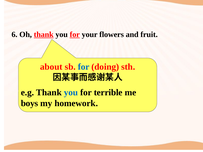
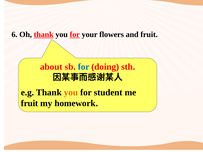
you colour: blue -> orange (71, 93)
terrible: terrible -> student (108, 93)
boys: boys -> fruit (30, 103)
